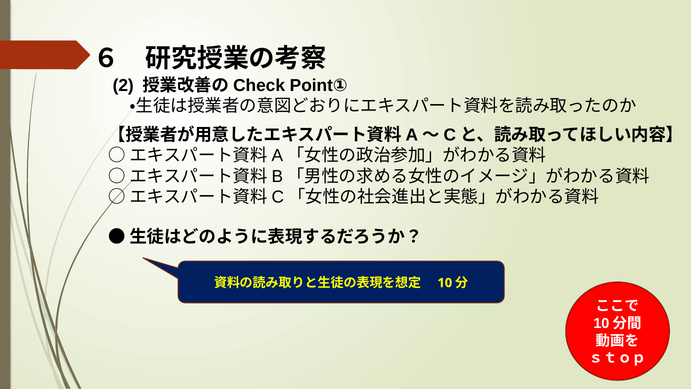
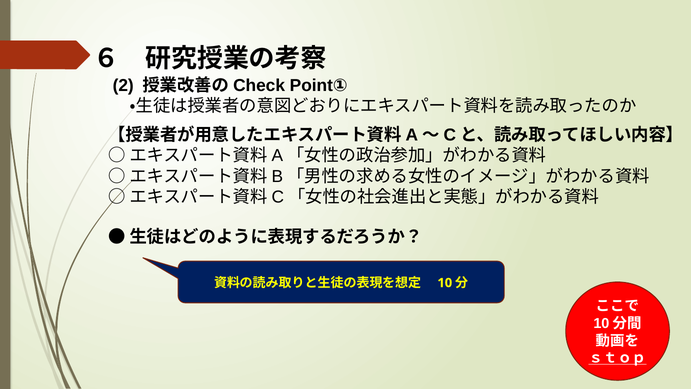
ｓｔｏｐ underline: none -> present (618, 358)
